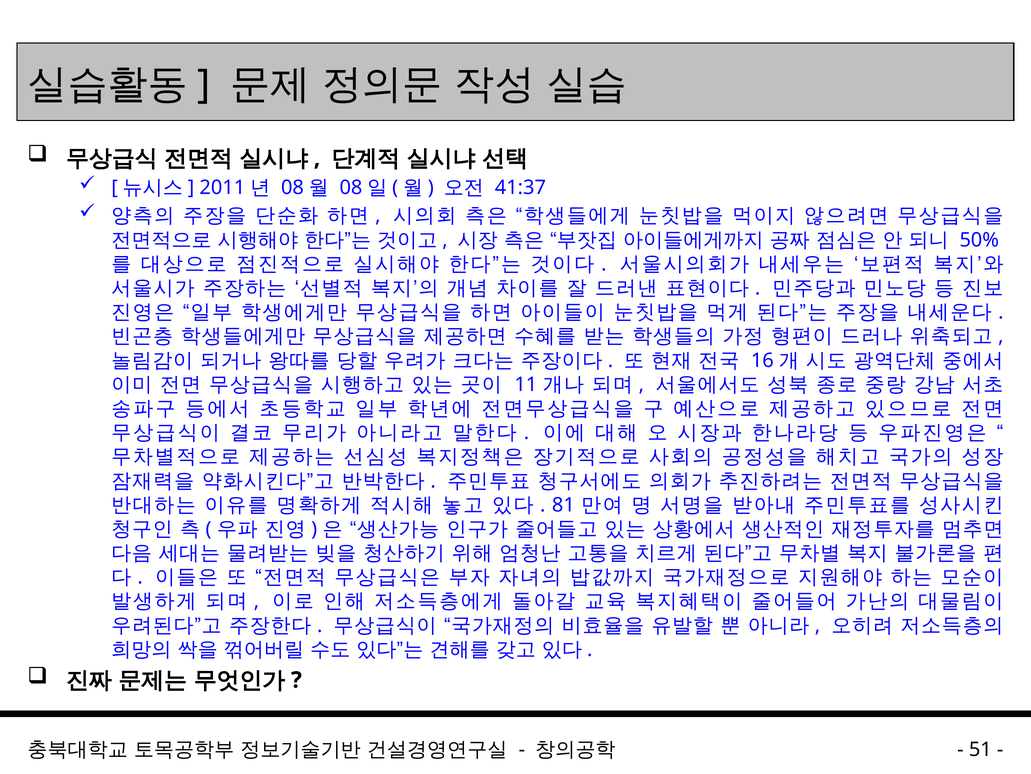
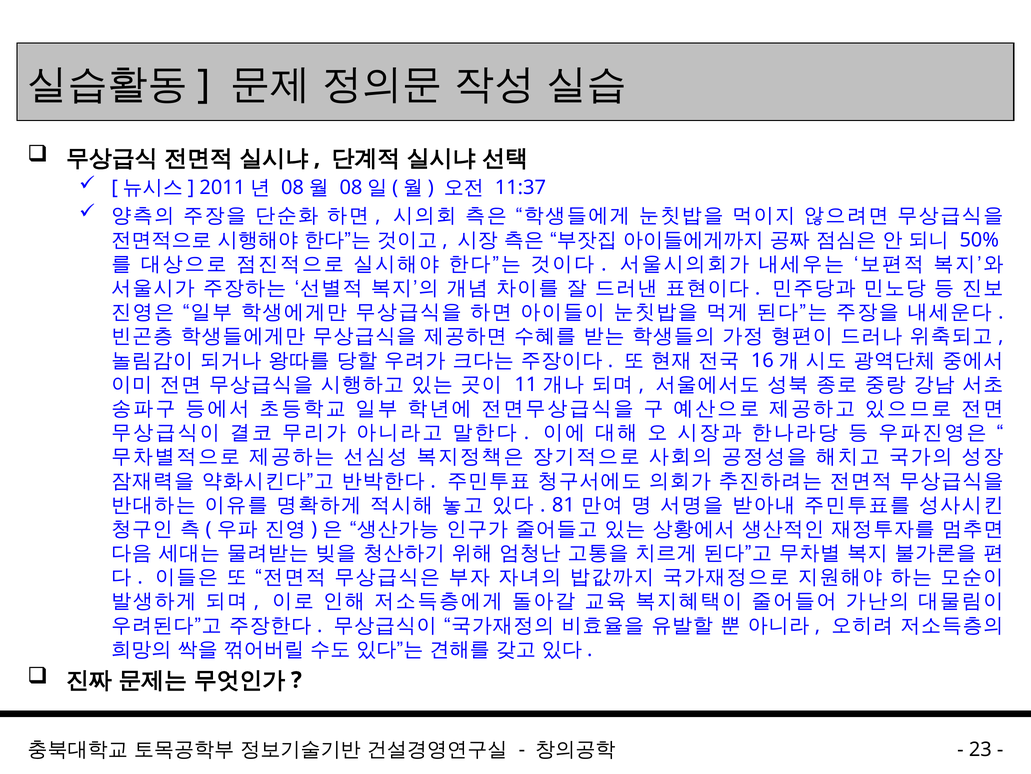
41:37: 41:37 -> 11:37 (520, 188)
51: 51 -> 23 (980, 749)
